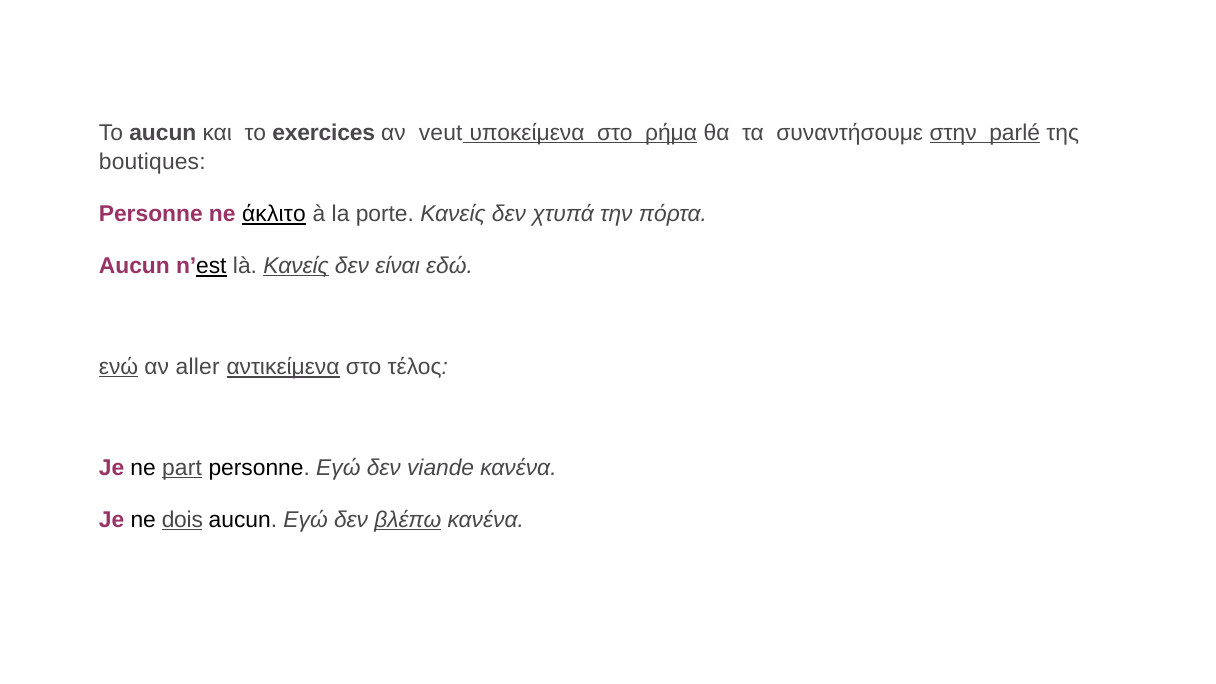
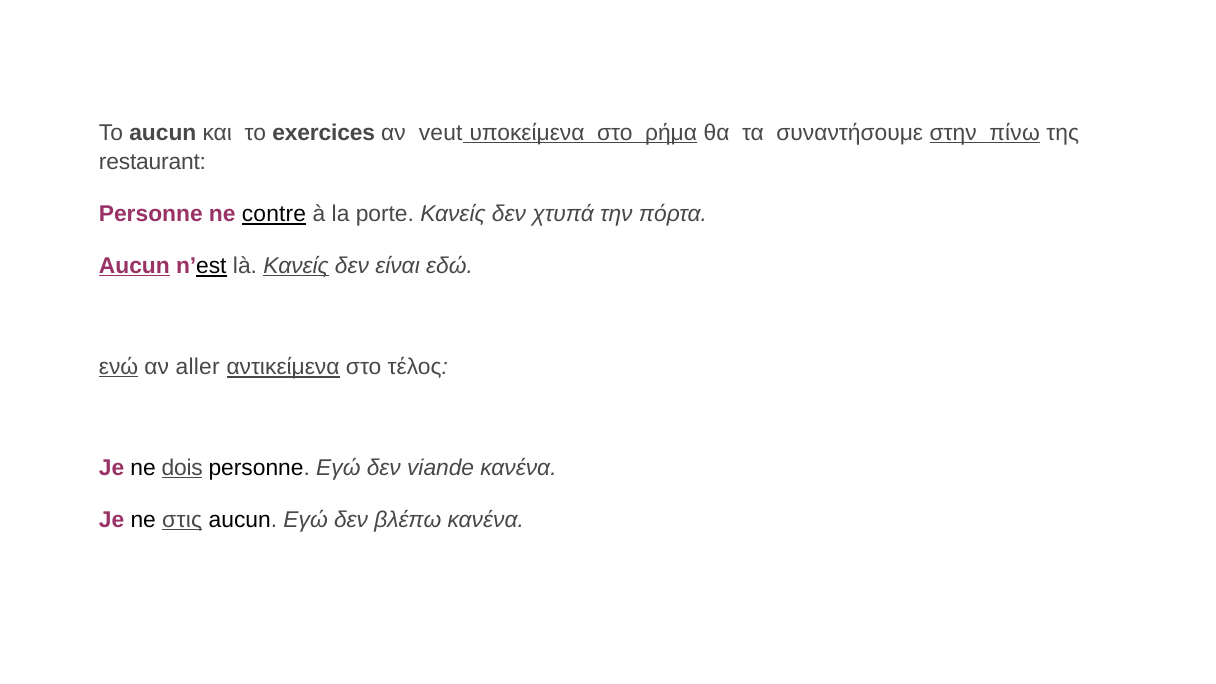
parlé: parlé -> πίνω (1015, 133)
boutiques: boutiques -> restaurant (152, 162)
άκλιτο: άκλιτο -> contre (274, 214)
Aucun underline: none -> present (134, 266)
part: part -> dois (182, 468)
dois: dois -> στις (182, 520)
βλέπω underline: present -> none (408, 520)
